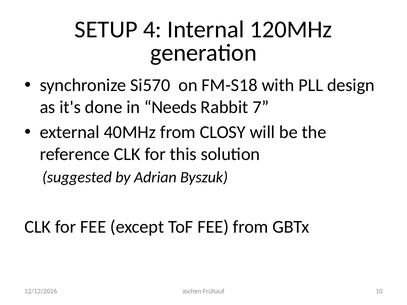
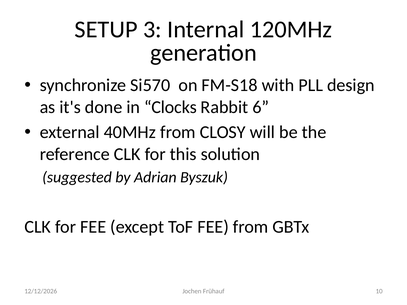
4: 4 -> 3 (152, 30)
Needs: Needs -> Clocks (170, 107)
7: 7 -> 6 (261, 107)
